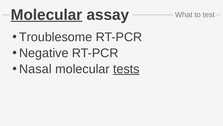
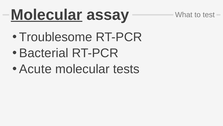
Negative: Negative -> Bacterial (44, 53)
Nasal: Nasal -> Acute (35, 69)
tests underline: present -> none (126, 69)
